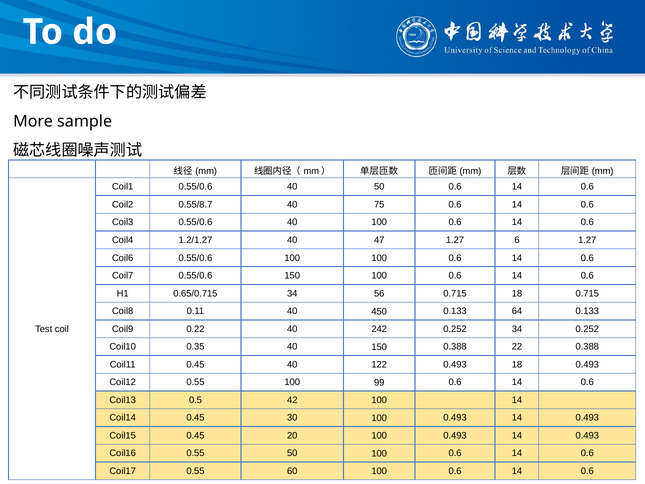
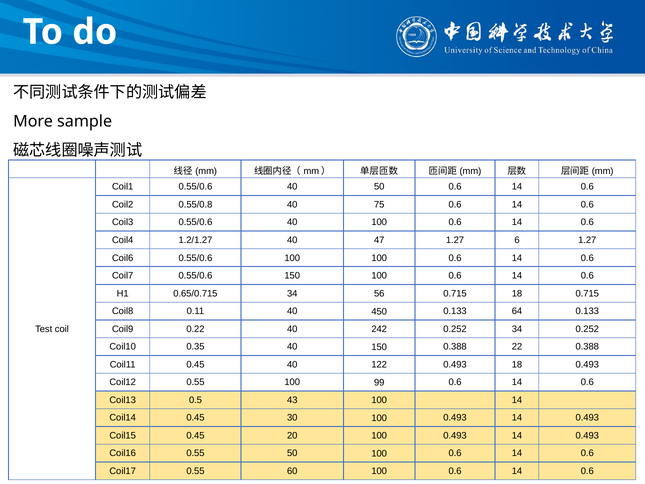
0.55/8.7: 0.55/8.7 -> 0.55/0.8 (195, 205)
42: 42 -> 43 (292, 400)
